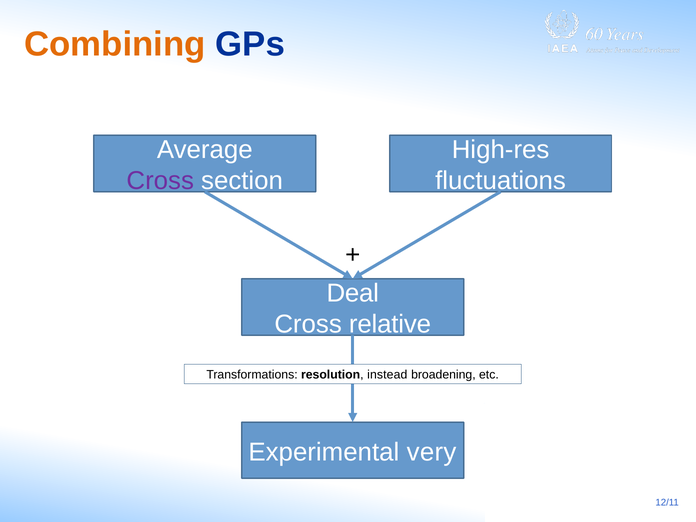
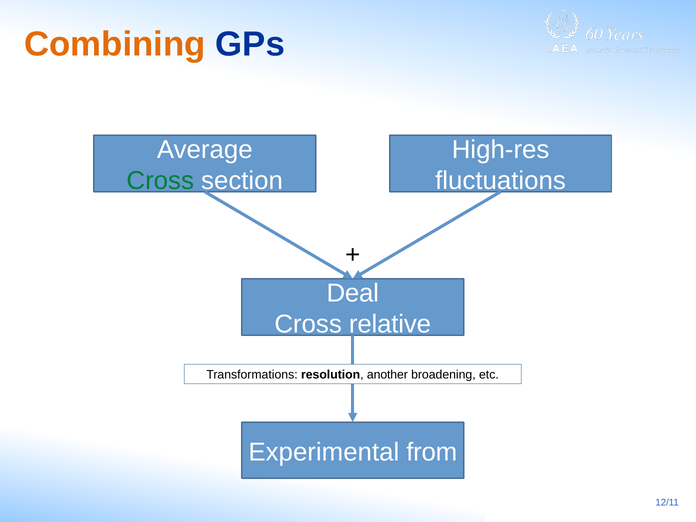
Cross colour: purple -> green (160, 181)
instead: instead -> another (387, 375)
very: very -> from (432, 452)
